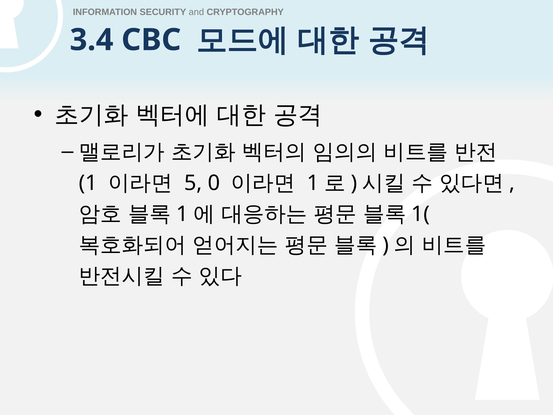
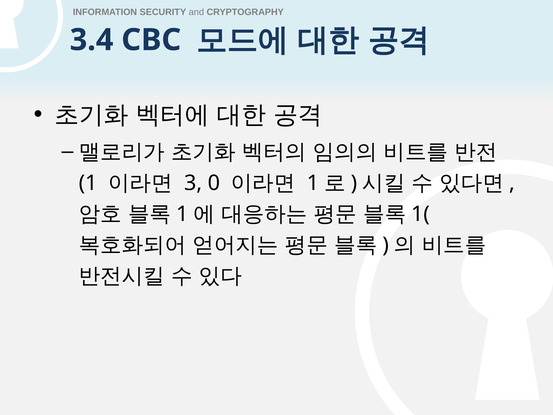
5: 5 -> 3 (193, 183)
